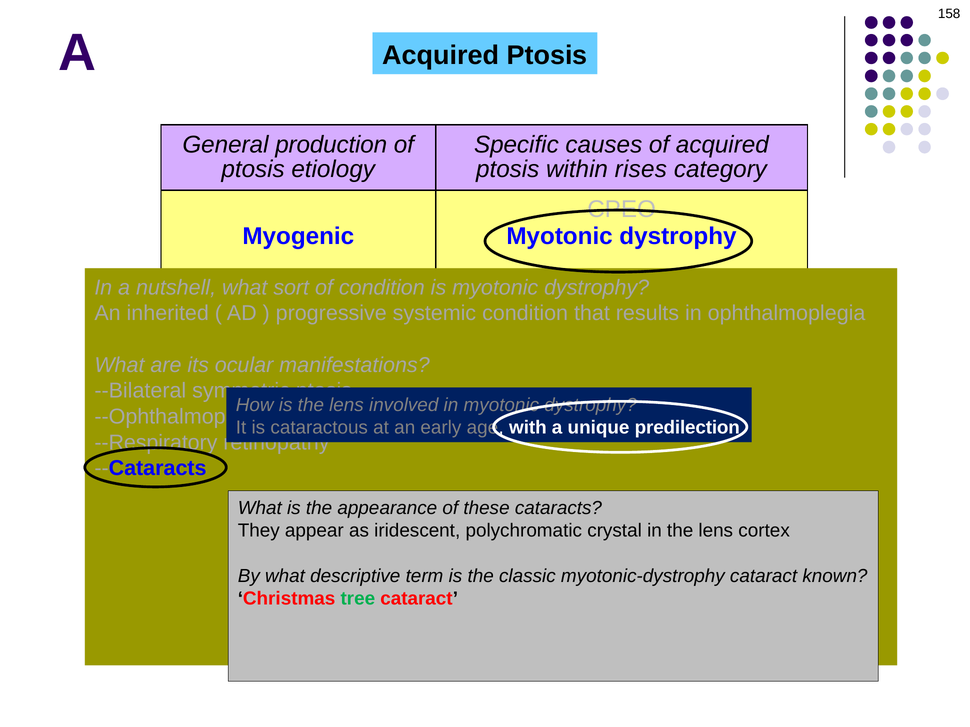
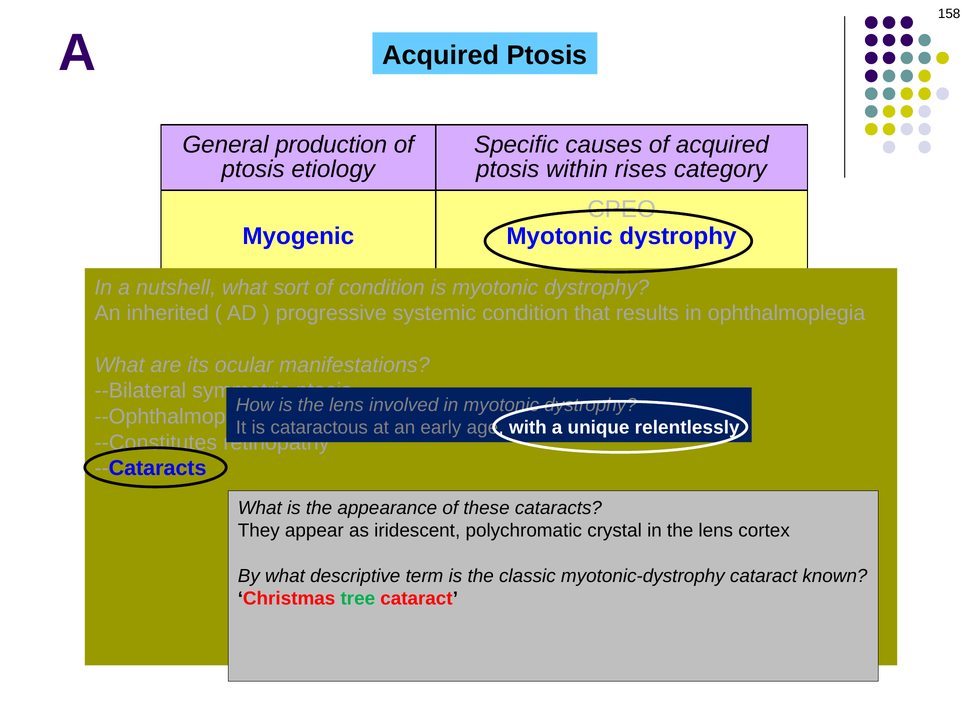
predilection: predilection -> relentlessly (687, 428)
--Respiratory: --Respiratory -> --Constitutes (156, 443)
